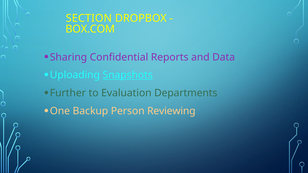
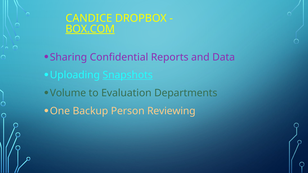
SECTION: SECTION -> CANDICE (89, 18)
BOX.COM underline: none -> present (90, 29)
Further: Further -> Volume (68, 93)
